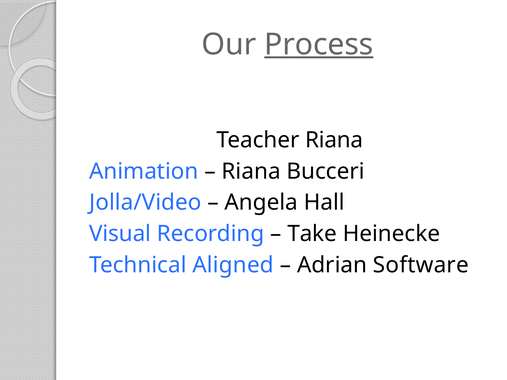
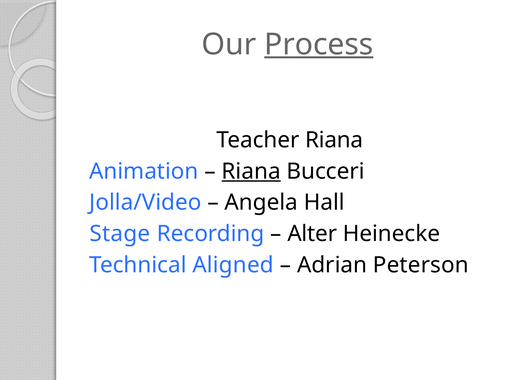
Riana underline: none -> present (251, 171)
Visual: Visual -> Stage (120, 234)
Take: Take -> Alter (312, 234)
Software: Software -> Peterson (421, 265)
